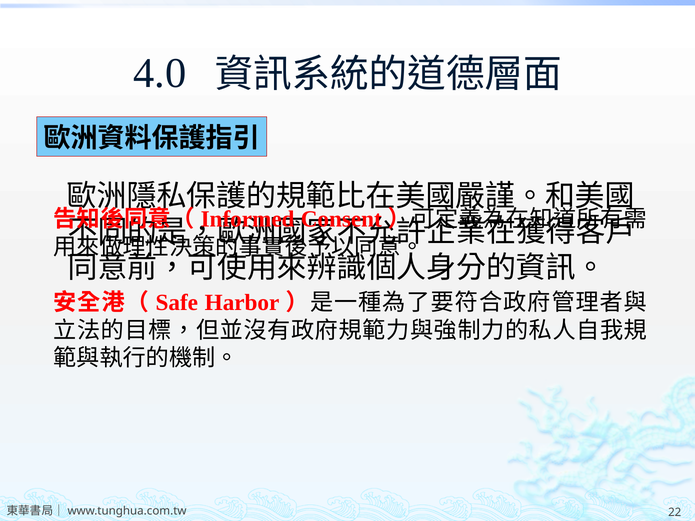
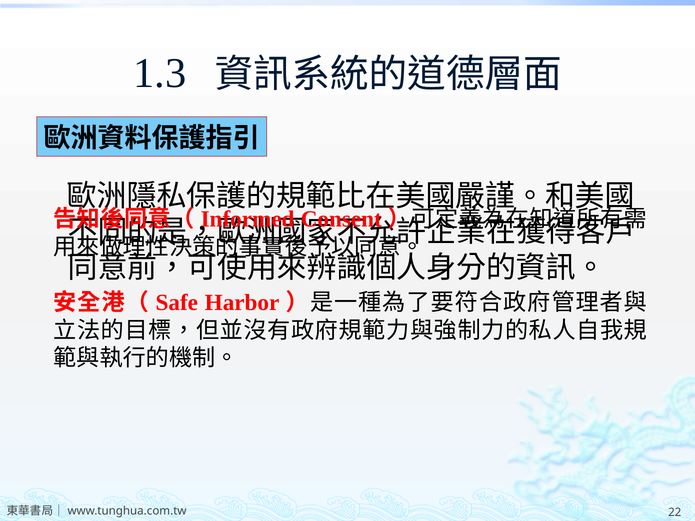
4.0: 4.0 -> 1.3 (160, 73)
